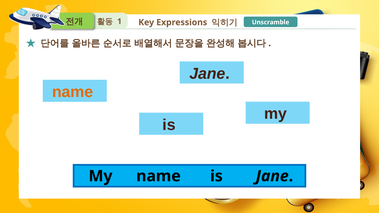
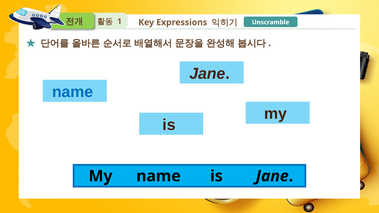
name colour: orange -> blue (73, 92)
